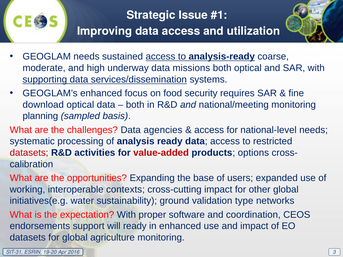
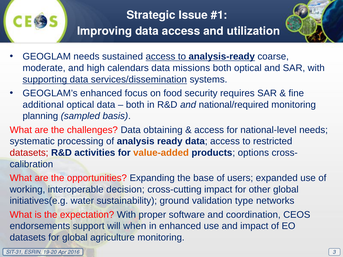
underway: underway -> calendars (128, 68)
download: download -> additional (43, 105)
national/meeting: national/meeting -> national/required (234, 105)
agencies: agencies -> obtaining (163, 130)
value-added colour: red -> orange (161, 153)
contexts: contexts -> decision (125, 190)
will ready: ready -> when (135, 226)
